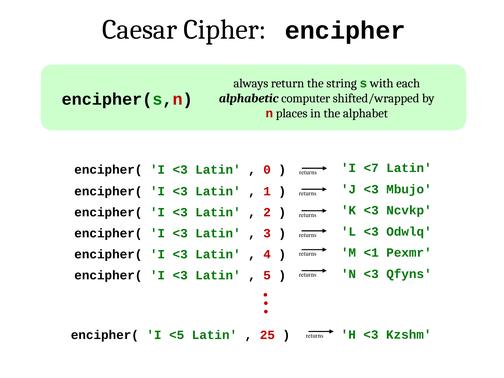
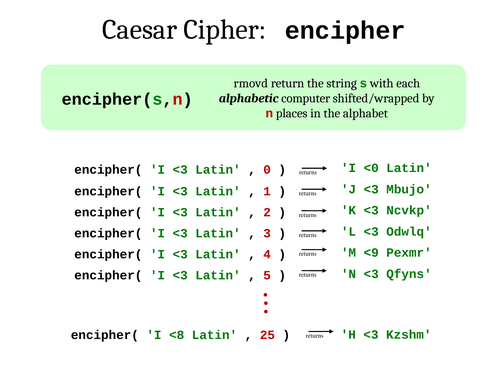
always: always -> rmovd (251, 83)
<7: <7 -> <0 (371, 168)
<1: <1 -> <9 (371, 253)
<5: <5 -> <8 (177, 335)
